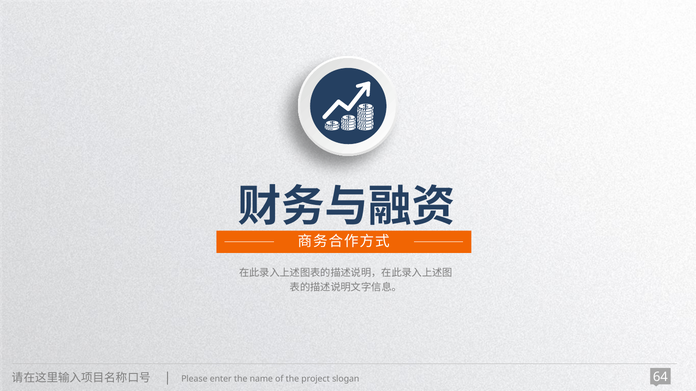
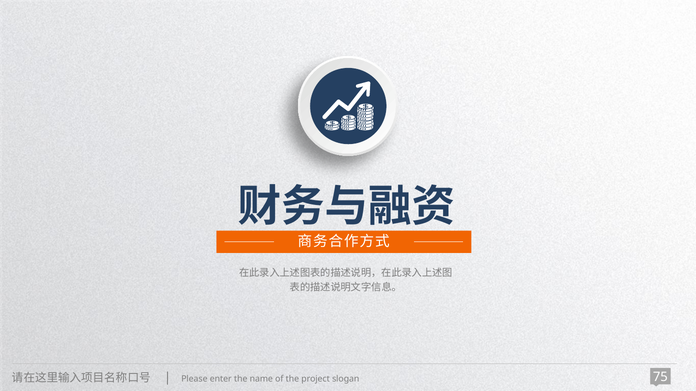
64: 64 -> 75 (660, 377)
